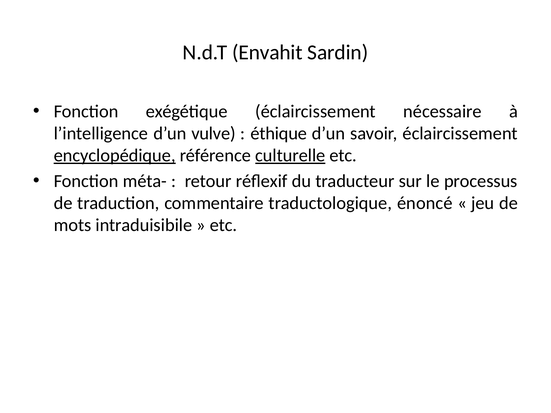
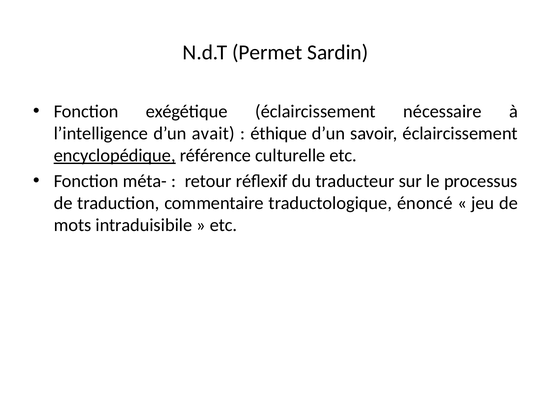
Envahit: Envahit -> Permet (267, 52)
vulve: vulve -> avait (213, 134)
culturelle underline: present -> none (290, 156)
